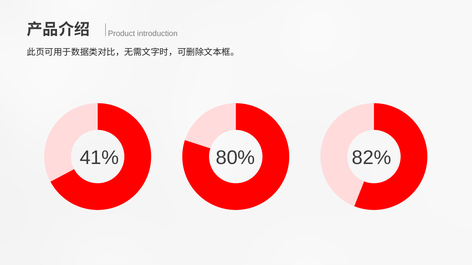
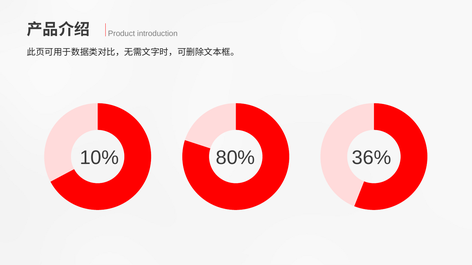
41%: 41% -> 10% (99, 158)
82%: 82% -> 36% (372, 158)
